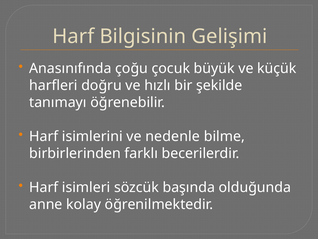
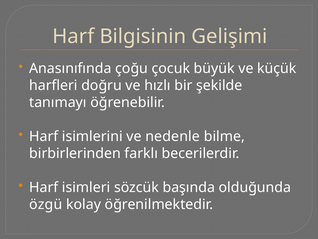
anne: anne -> özgü (46, 204)
